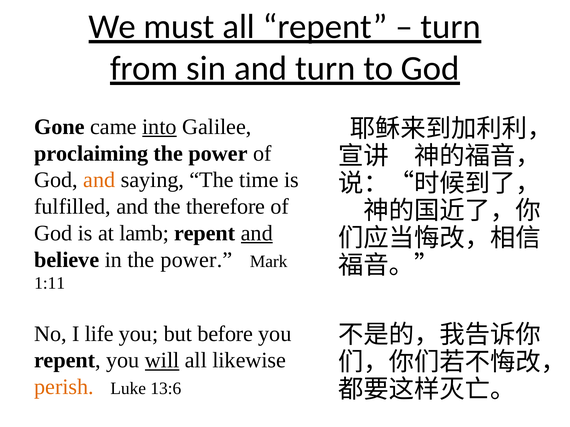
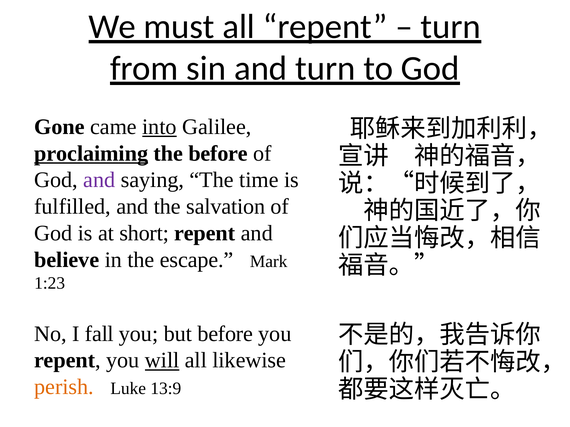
proclaiming underline: none -> present (91, 154)
power: power -> before (218, 154)
and colour: orange -> purple (99, 180)
therefore: therefore -> salvation (226, 207)
lamb: lamb -> short (144, 233)
and underline: present -> none (257, 233)
in the power: power -> escape (197, 260)
1:11: 1:11 -> 1:23 (50, 283)
life: life -> fall (99, 334)
13:6: 13:6 -> 13:9 (166, 389)
